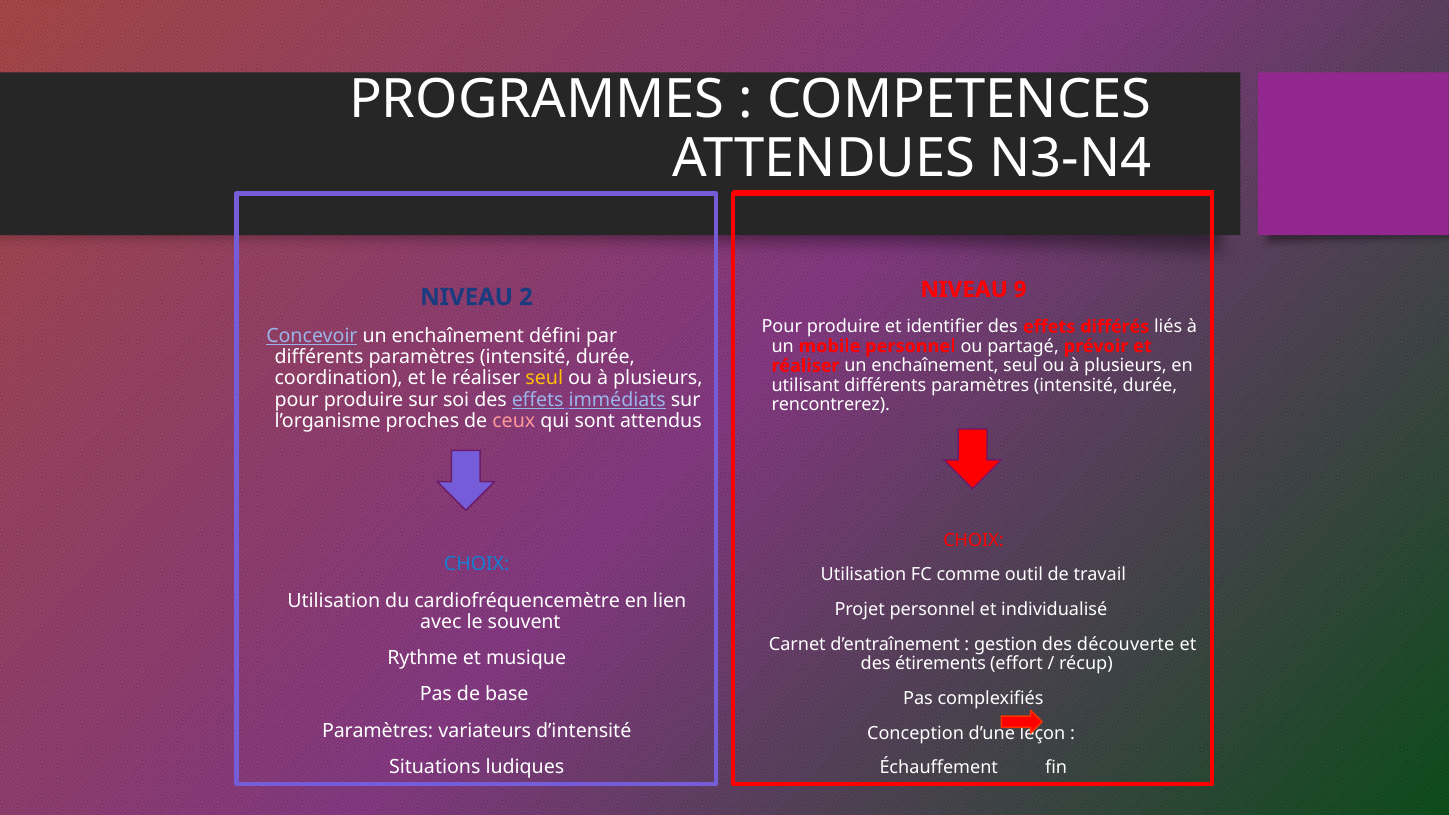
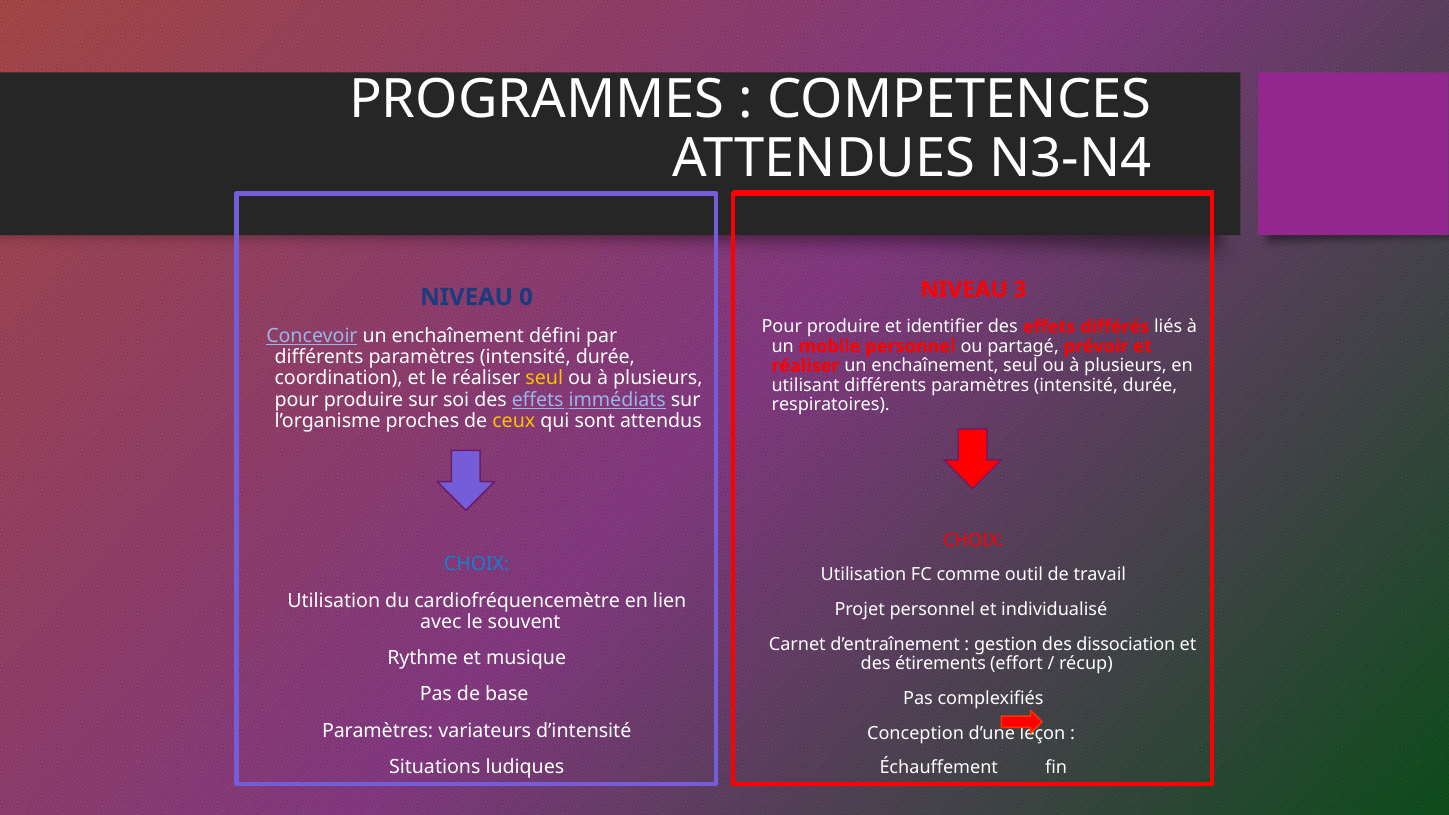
9: 9 -> 3 (1020, 290)
2: 2 -> 0 (526, 297)
rencontrerez: rencontrerez -> respiratoires (831, 405)
ceux colour: pink -> yellow (514, 421)
découverte: découverte -> dissociation (1126, 644)
